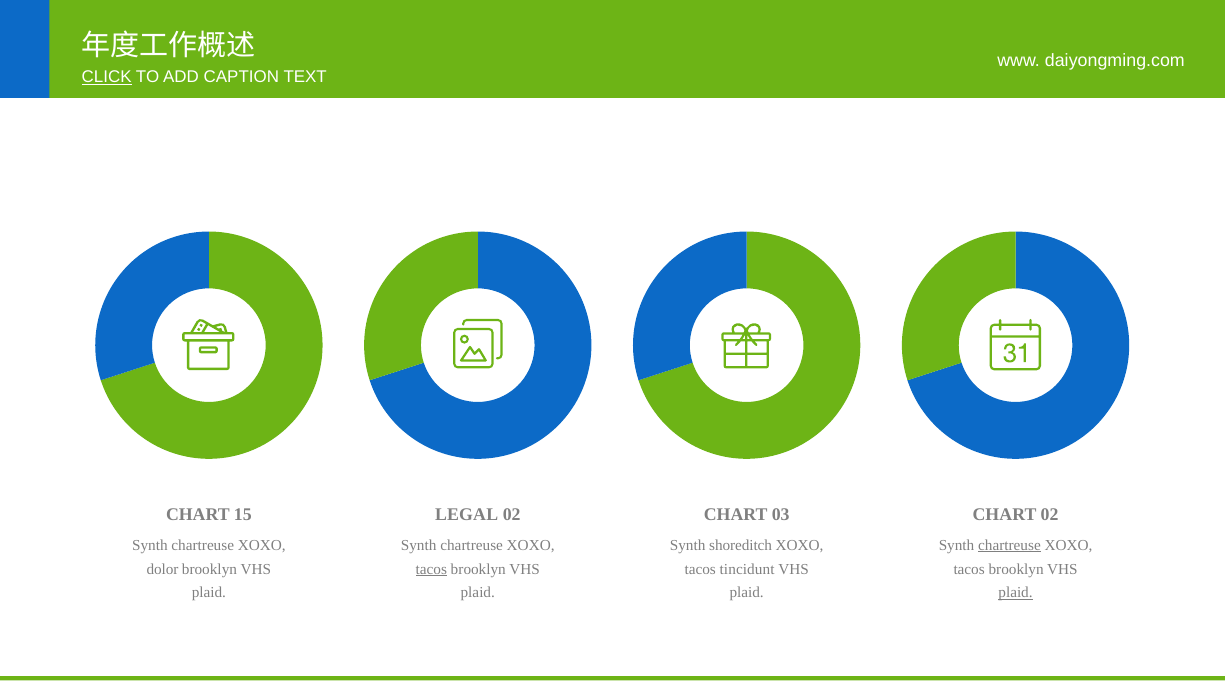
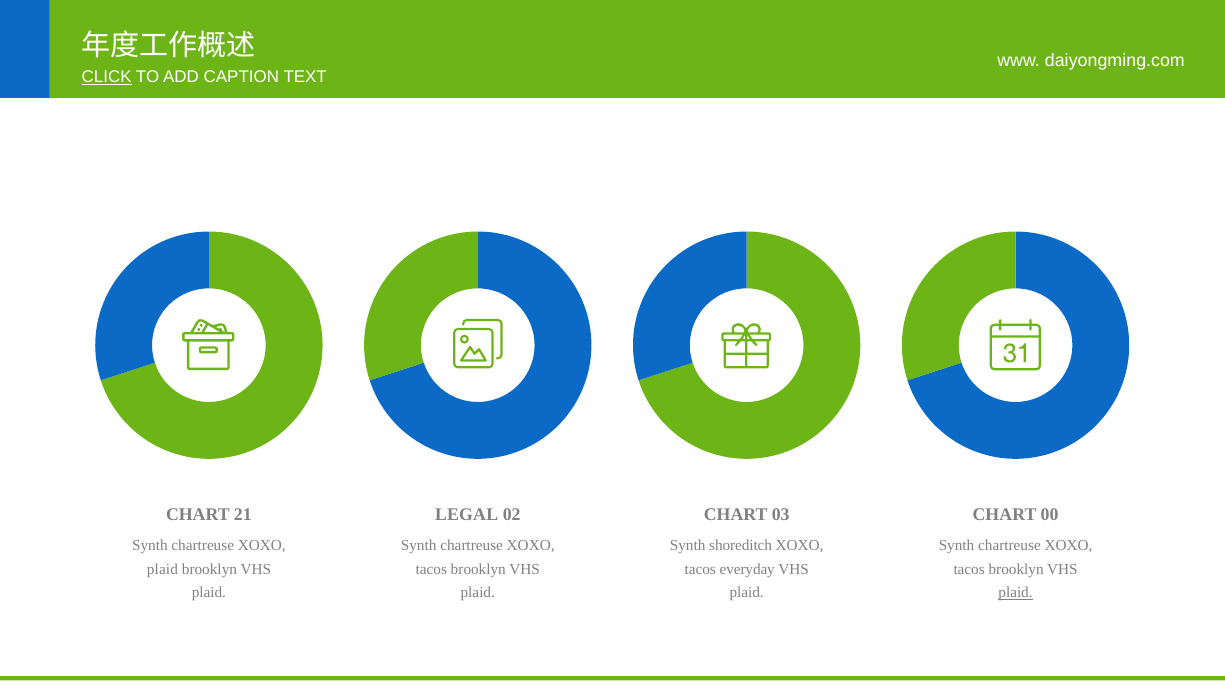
15: 15 -> 21 (243, 514)
CHART 02: 02 -> 00 (1050, 514)
chartreuse underline: present -> none (1009, 545)
dolor: dolor -> plaid (162, 569)
tacos underline: present -> none (431, 569)
tincidunt: tincidunt -> everyday (747, 569)
